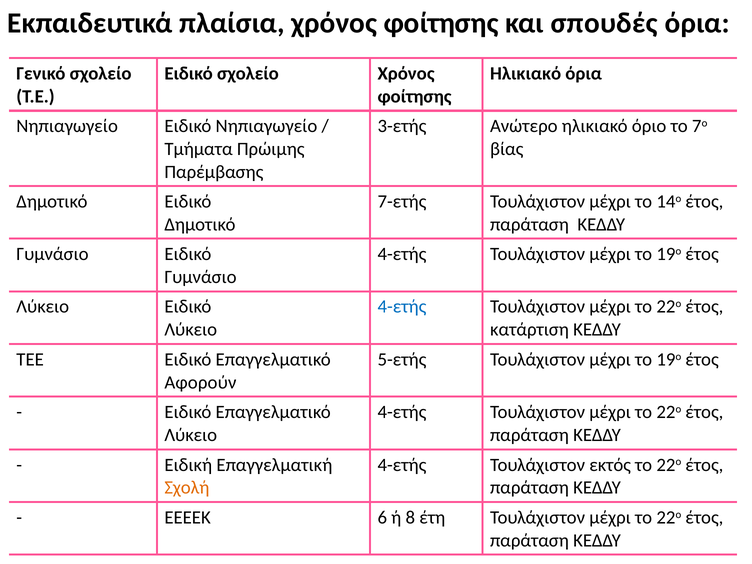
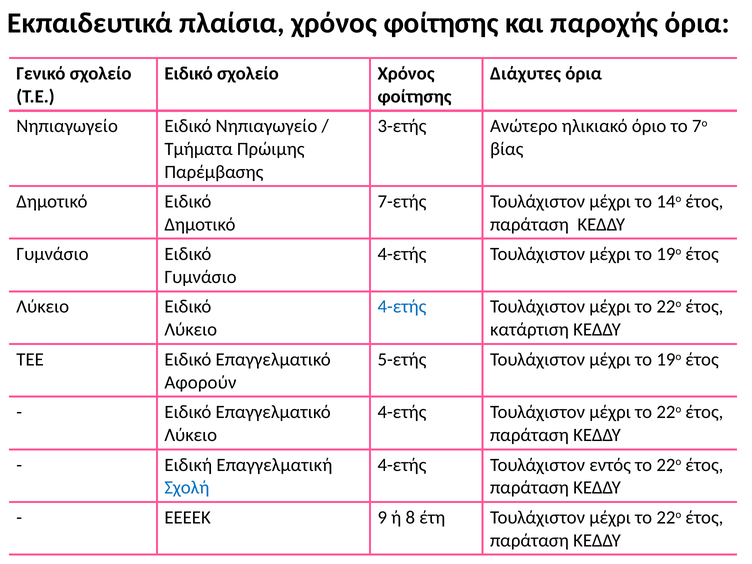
σπουδές: σπουδές -> παροχής (604, 23)
Ηλικιακό: Ηλικιακό -> Διάχυτες (526, 74)
εκτός: εκτός -> εντός (610, 465)
Σχολή colour: orange -> blue (187, 488)
6: 6 -> 9 (382, 517)
